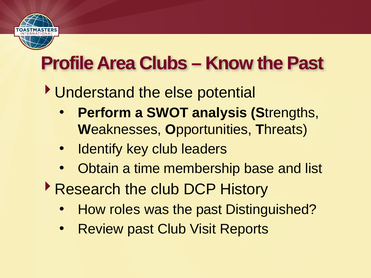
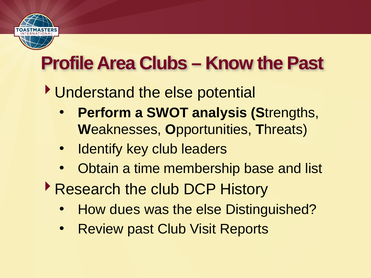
roles: roles -> dues (125, 210)
was the past: past -> else (209, 210)
